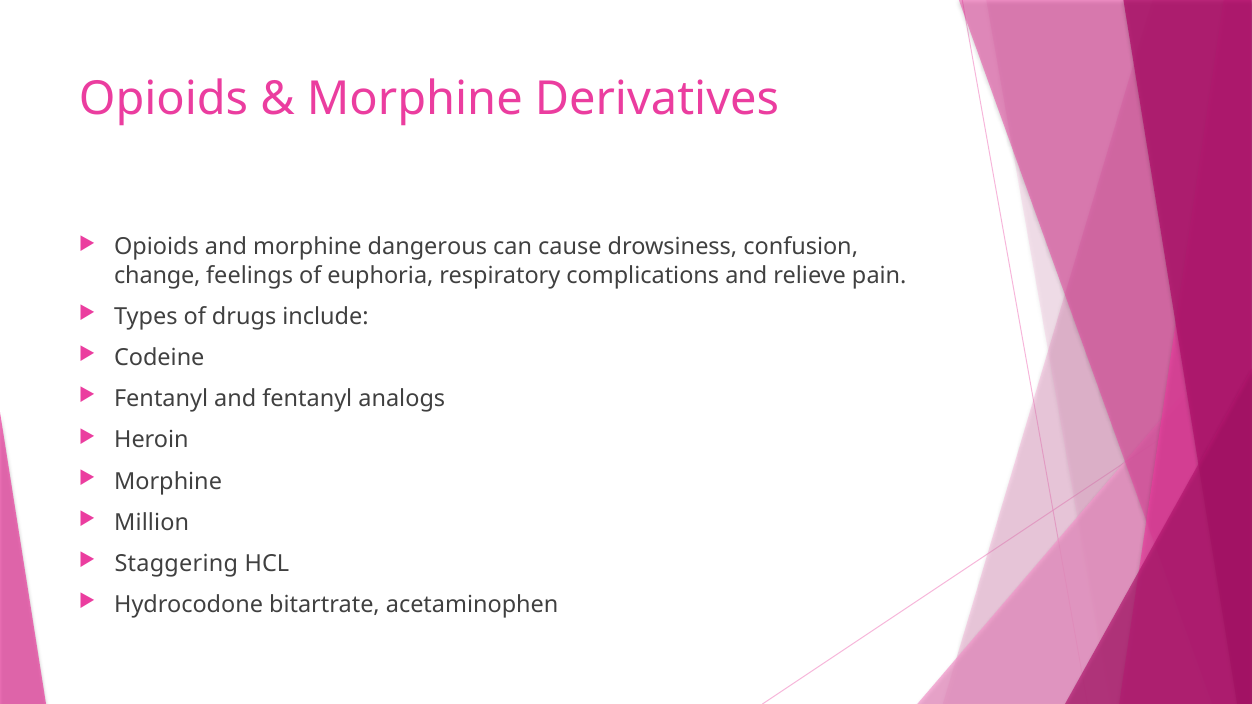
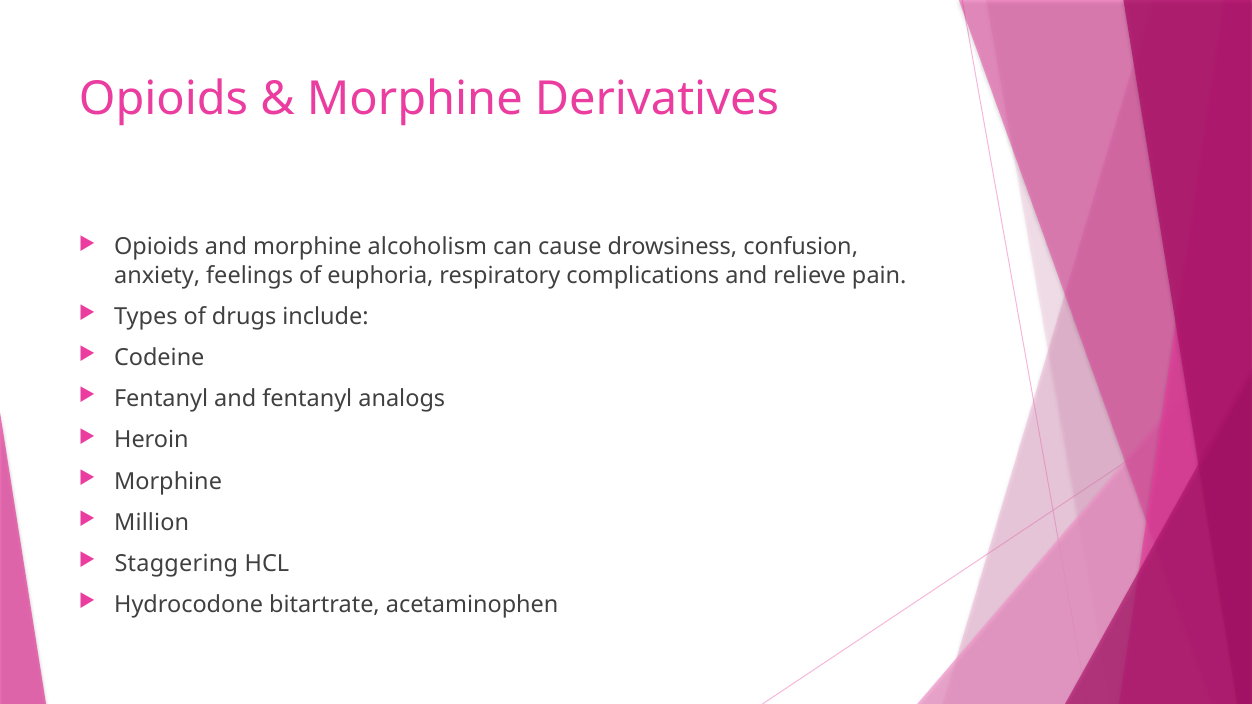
dangerous: dangerous -> alcoholism (427, 247)
change: change -> anxiety (157, 276)
